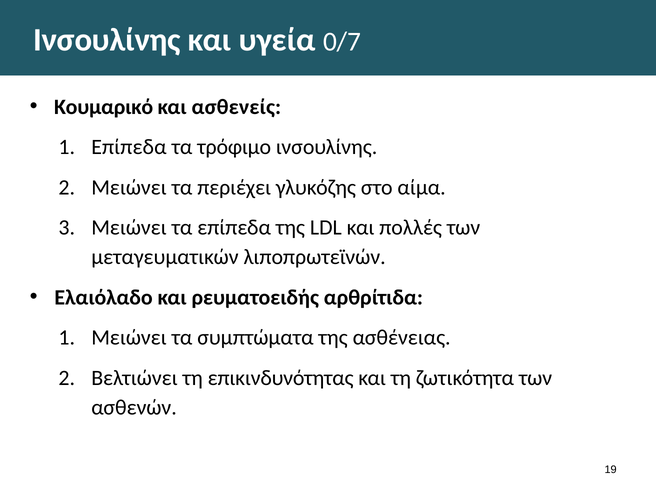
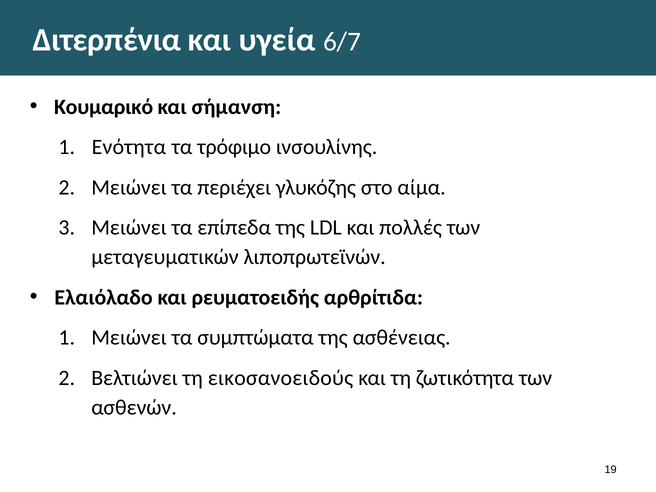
Ινσουλίνης: Ινσουλίνης -> Διτερπένια (107, 40)
0/7: 0/7 -> 6/7 (342, 42)
ασθενείς: ασθενείς -> σήμανση (236, 107)
Επίπεδα: Επίπεδα -> Ενότητα (129, 147)
επικινδυνότητας: επικινδυνότητας -> εικοσανοειδούς (280, 378)
